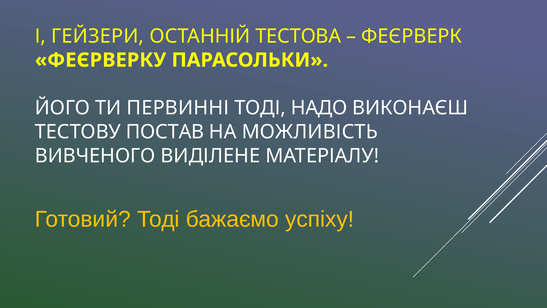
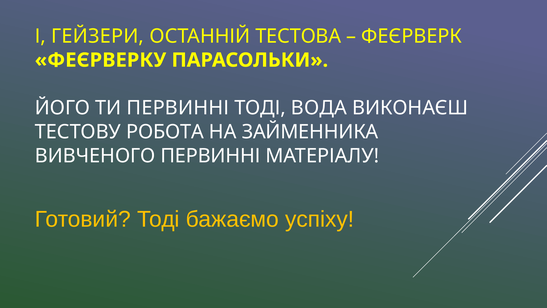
НАДО: НАДО -> ВОДА (319, 108)
ПОСТАВ: ПОСТАВ -> РОБОТА (165, 132)
МОЖЛИВІСТЬ: МОЖЛИВІСТЬ -> ЗАЙМЕННИКА (310, 132)
ВИВЧЕНОГО ВИДІЛЕНЕ: ВИДІЛЕНЕ -> ПЕРВИННІ (210, 156)
